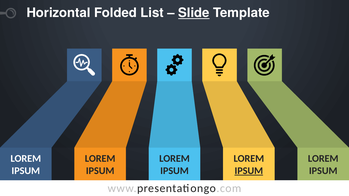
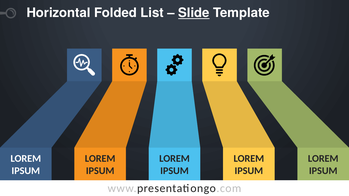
IPSUM underline: present -> none (249, 171)
